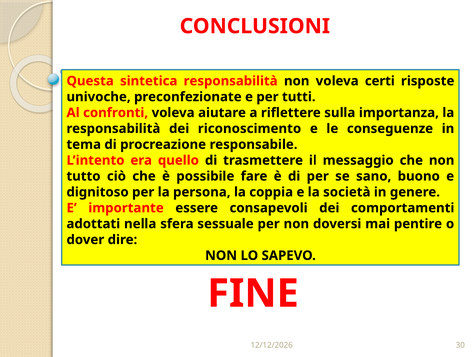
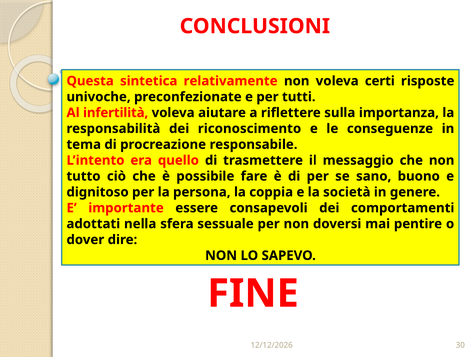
sintetica responsabilità: responsabilità -> relativamente (231, 81)
confronti: confronti -> infertilità (116, 113)
